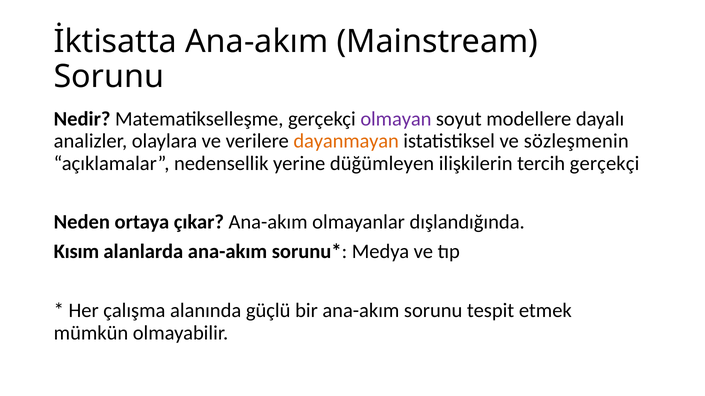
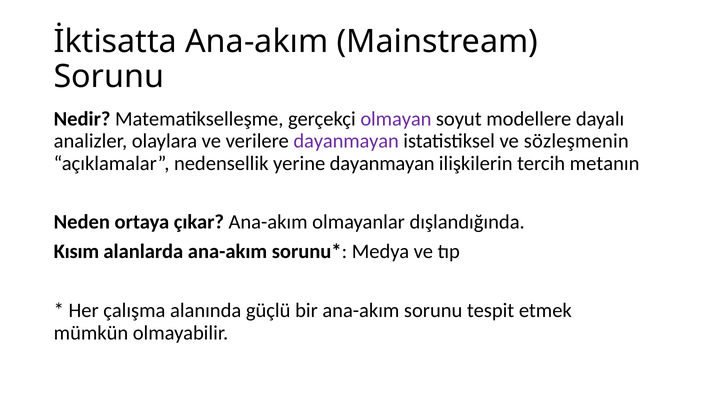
dayanmayan colour: orange -> purple (346, 141)
yerine düğümleyen: düğümleyen -> dayanmayan (382, 163)
tercih gerçekçi: gerçekçi -> metanın (605, 163)
